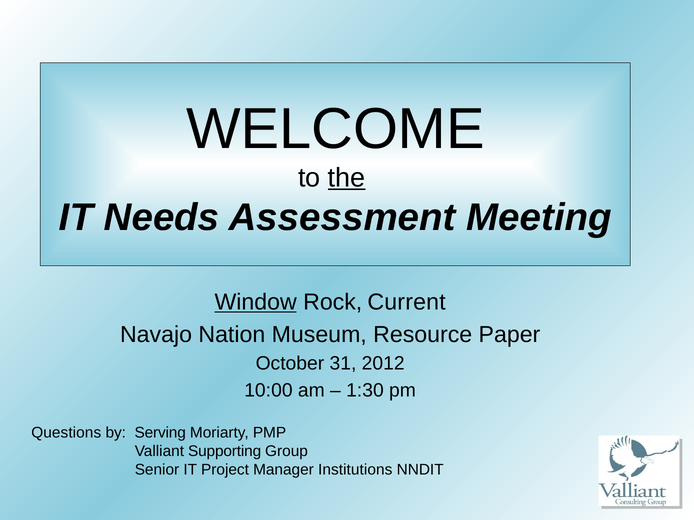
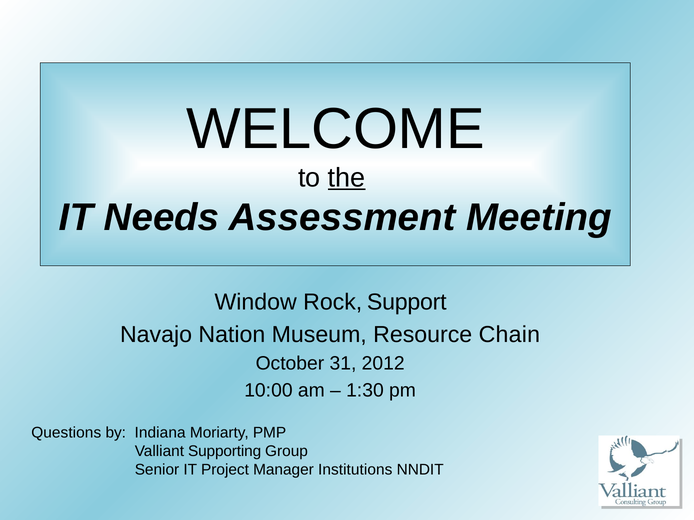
Window underline: present -> none (256, 302)
Current: Current -> Support (407, 302)
Paper: Paper -> Chain (509, 335)
Serving: Serving -> Indiana (160, 433)
